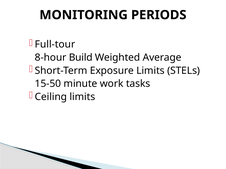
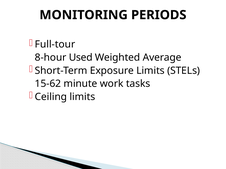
Build: Build -> Used (81, 58)
15-50: 15-50 -> 15-62 (48, 84)
